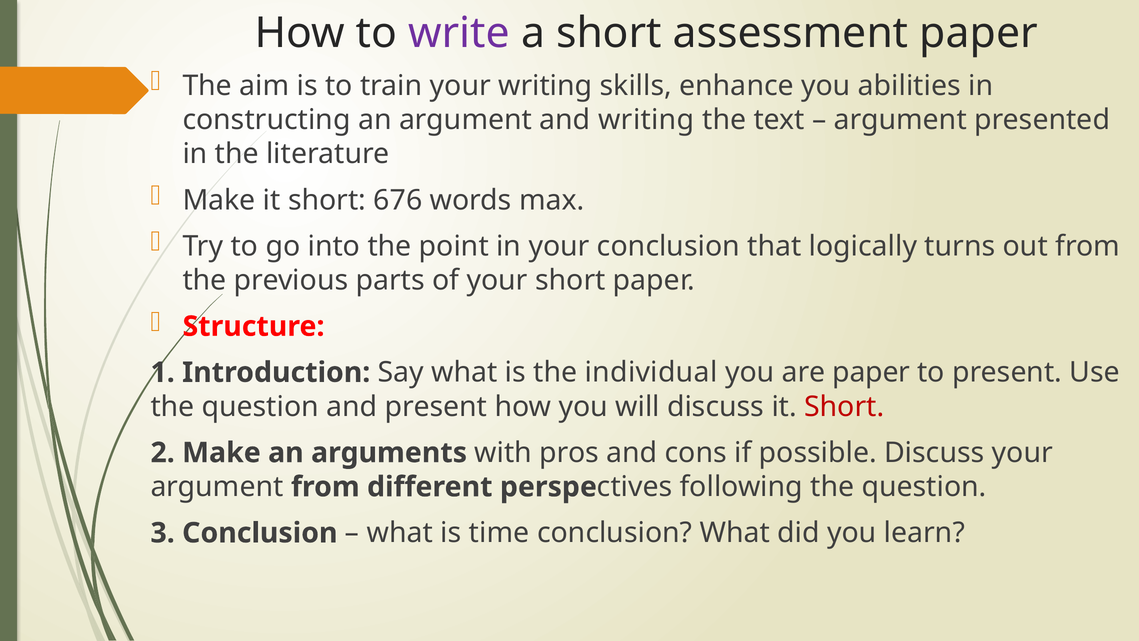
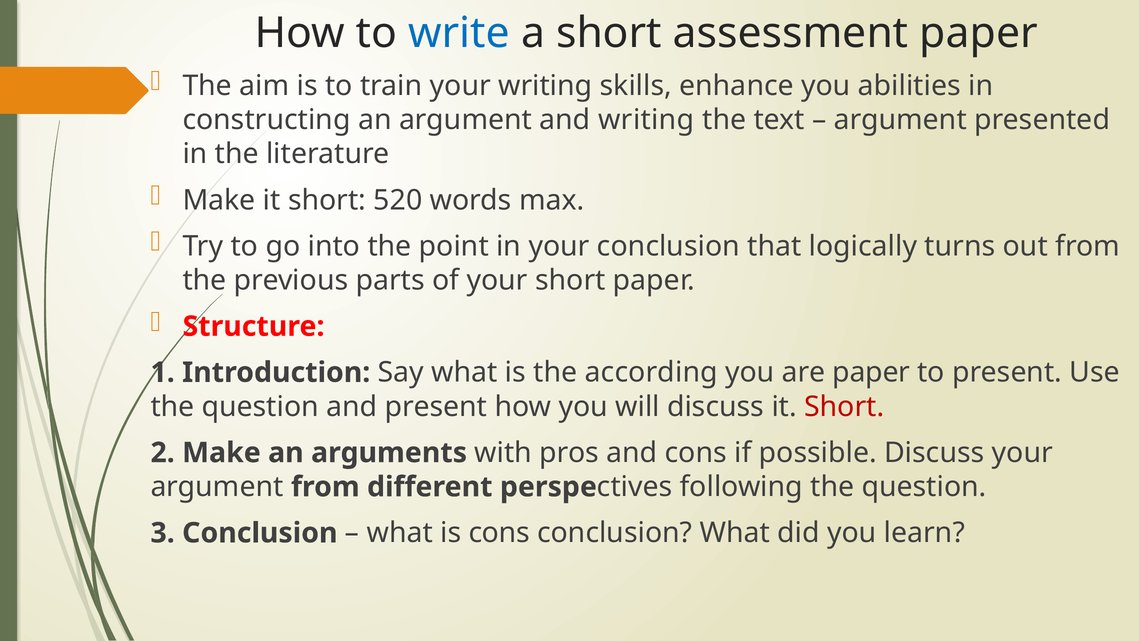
write colour: purple -> blue (459, 33)
676: 676 -> 520 (398, 200)
individual: individual -> according (651, 372)
is time: time -> cons (499, 533)
